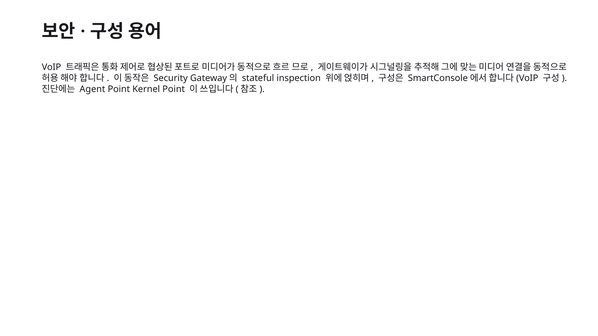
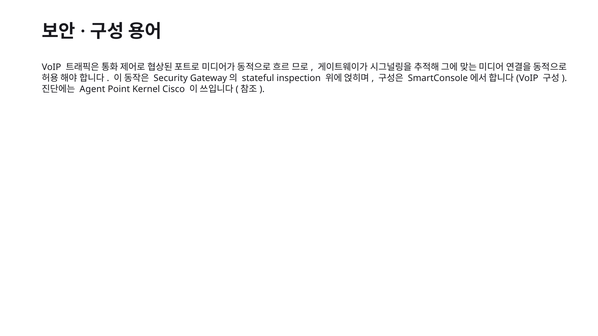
Kernel Point: Point -> Cisco (174, 89)
